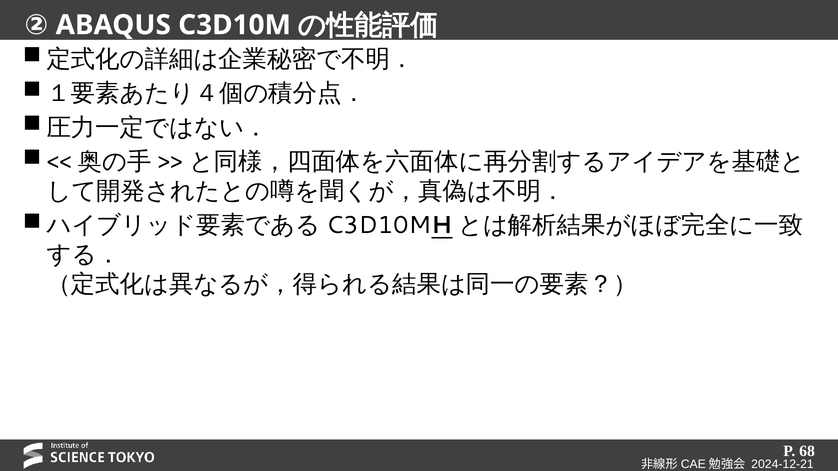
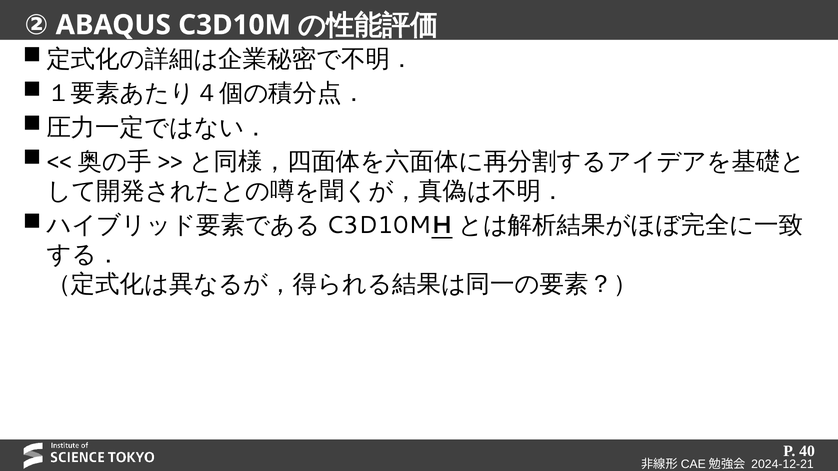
68: 68 -> 40 (807, 451)
